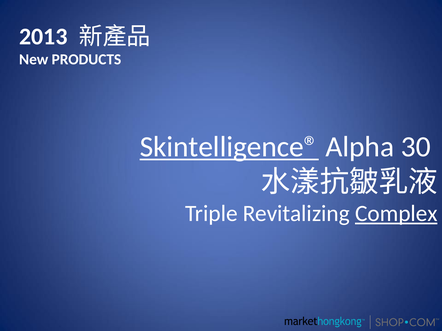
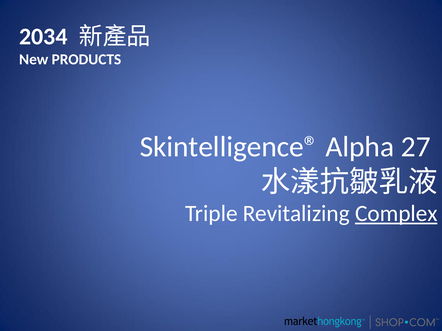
2013: 2013 -> 2034 (43, 37)
Skintelligence® underline: present -> none (229, 147)
30: 30 -> 27 (416, 147)
